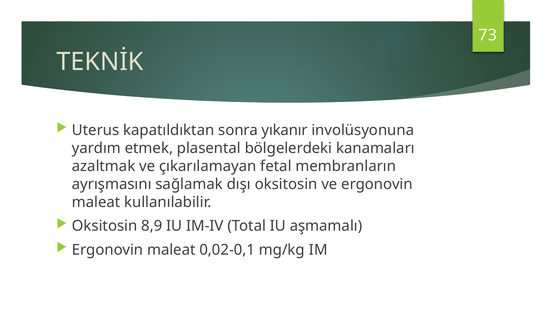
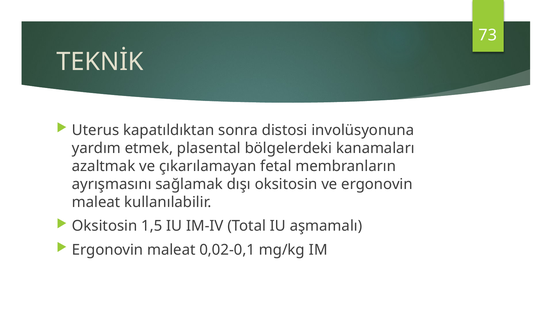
yıkanır: yıkanır -> distosi (285, 130)
8,9: 8,9 -> 1,5 (152, 226)
